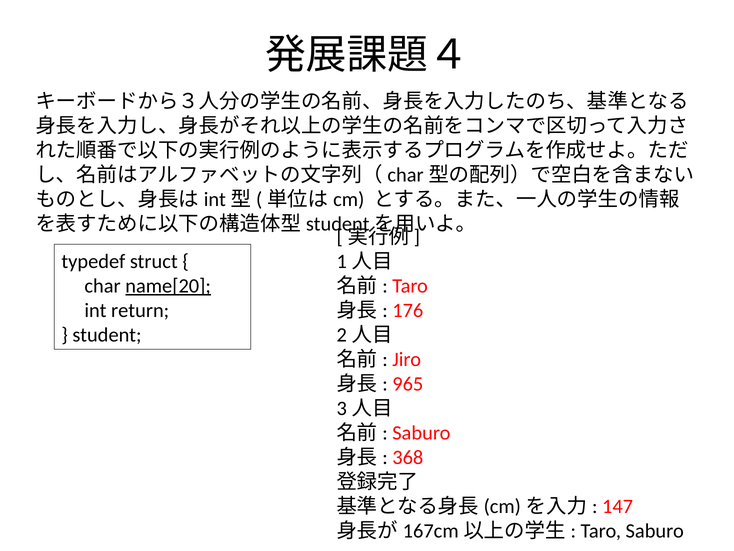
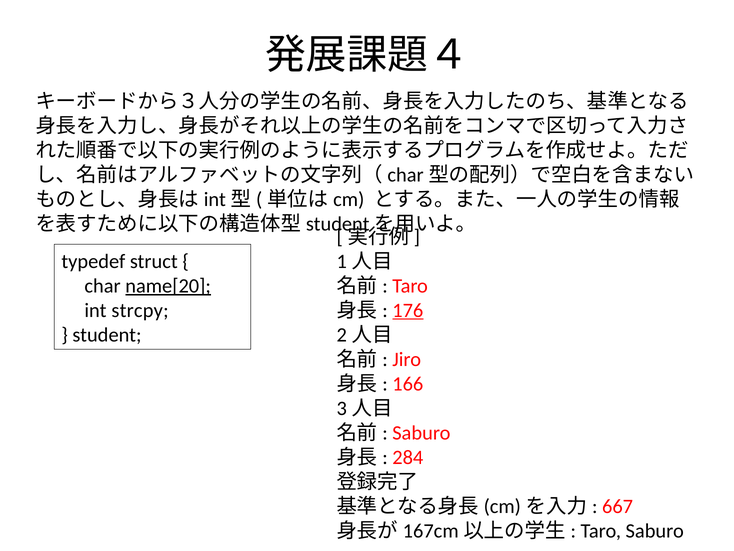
176 underline: none -> present (408, 310)
return: return -> strcpy (140, 310)
965: 965 -> 166 (408, 383)
368: 368 -> 284 (408, 457)
147: 147 -> 667 (618, 506)
